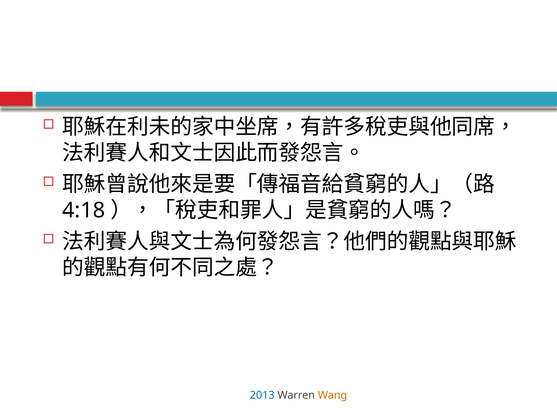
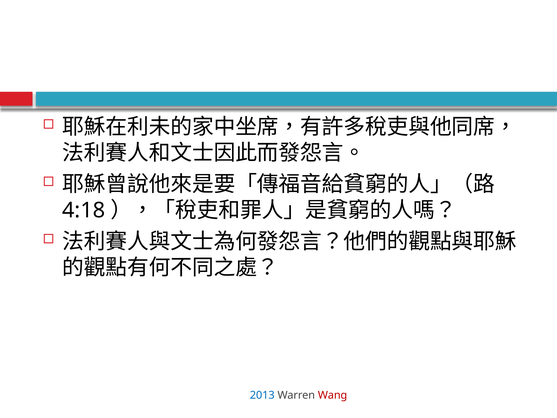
Wang colour: orange -> red (333, 395)
